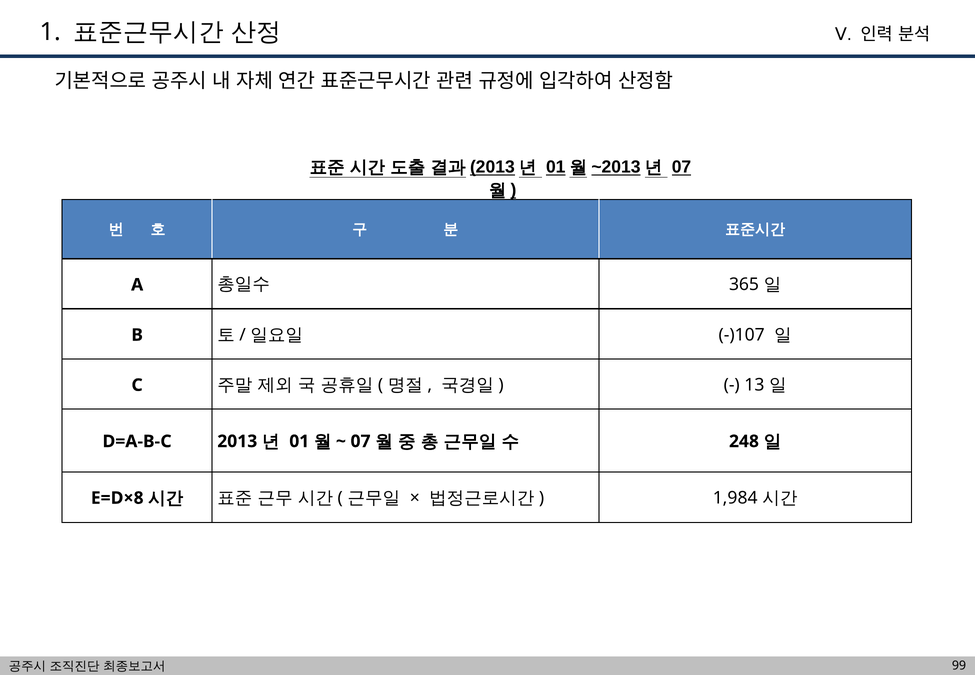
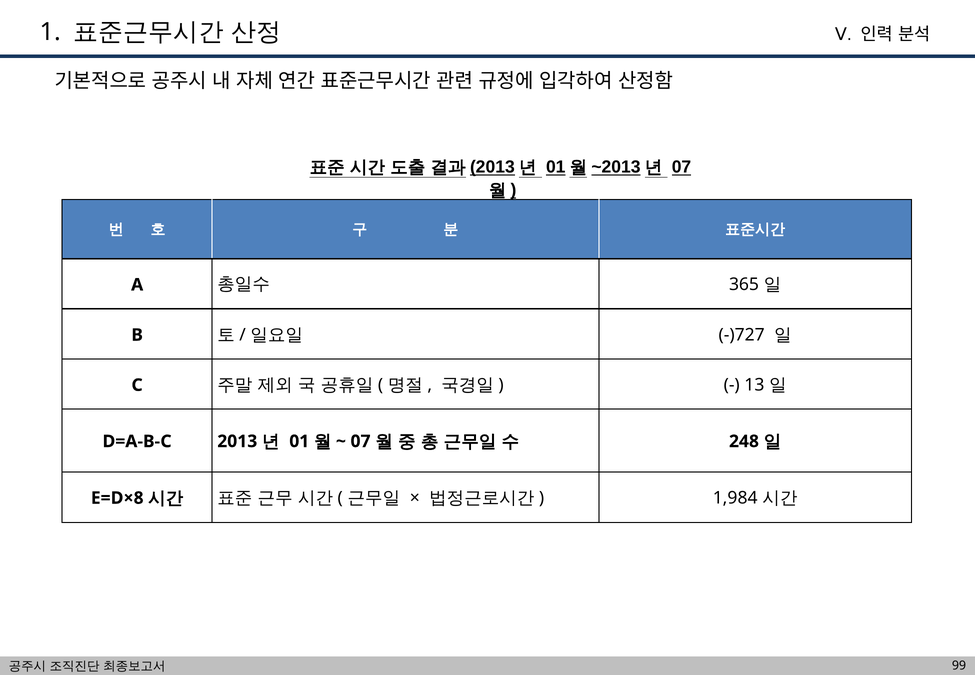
-)107: -)107 -> -)727 (742, 335)
